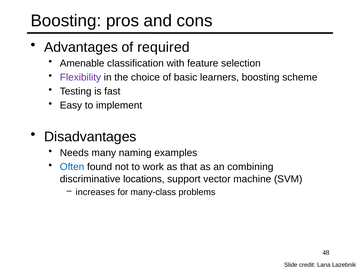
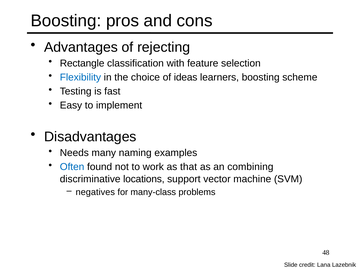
required: required -> rejecting (164, 47)
Amenable: Amenable -> Rectangle (82, 63)
Flexibility colour: purple -> blue (80, 77)
basic: basic -> ideas (186, 77)
increases: increases -> negatives (95, 192)
